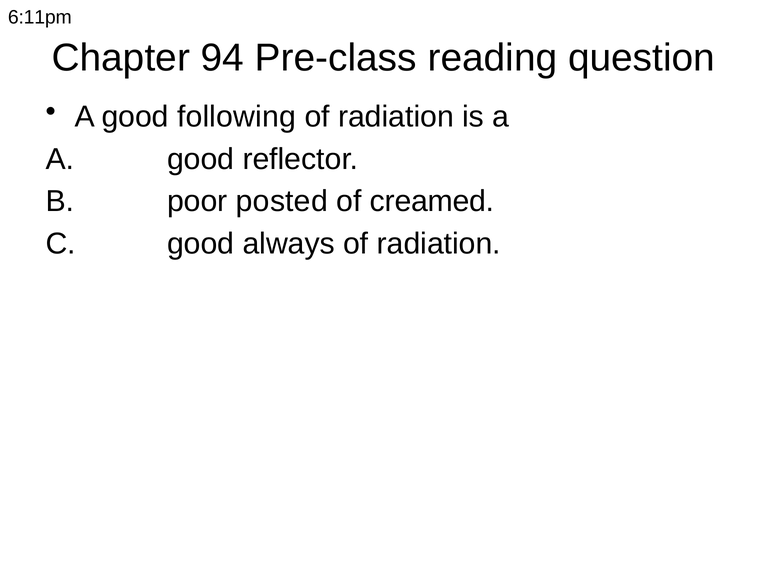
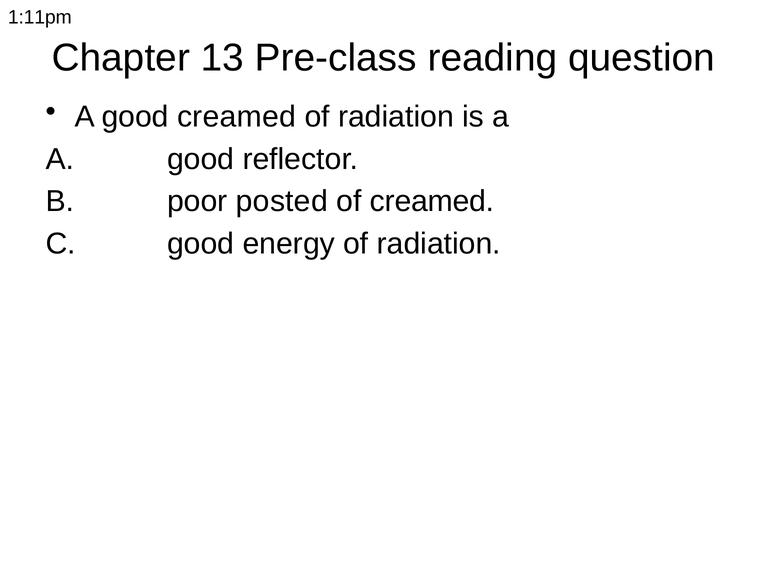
6:11pm: 6:11pm -> 1:11pm (40, 17)
94: 94 -> 13 (222, 58)
good following: following -> creamed (237, 117)
always: always -> energy (289, 244)
